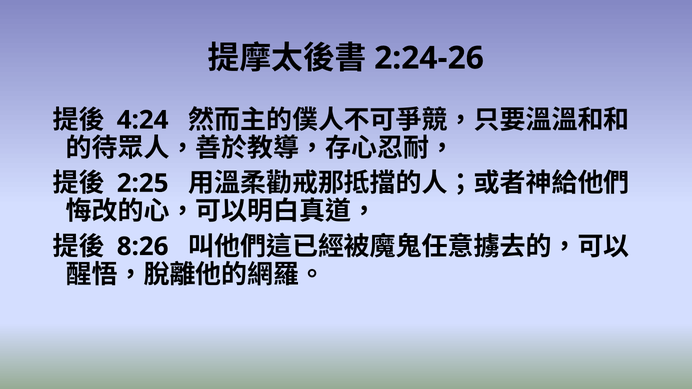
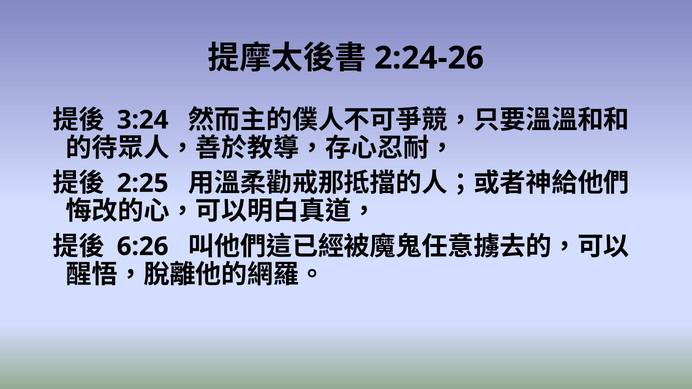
4:24: 4:24 -> 3:24 (143, 120)
8:26: 8:26 -> 6:26 (143, 247)
